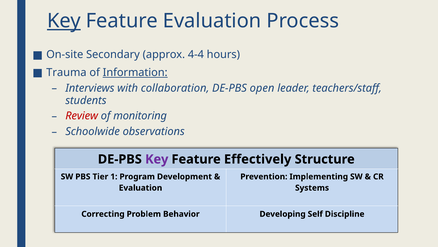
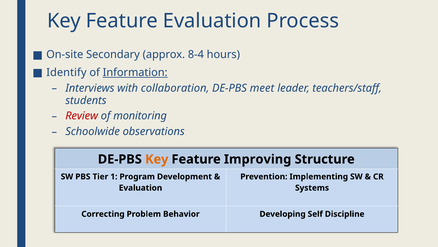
Key underline: present -> none (64, 21)
4-4: 4-4 -> 8-4 (196, 54)
Trauma: Trauma -> Identify (66, 72)
open: open -> meet (262, 88)
Key colour: purple -> orange (157, 159)
Effectively: Effectively -> Improving (258, 159)
